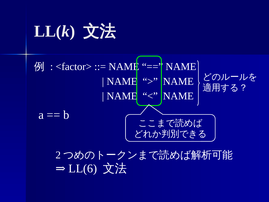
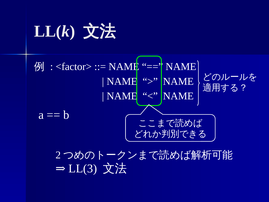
LL(6: LL(6 -> LL(3 (83, 168)
